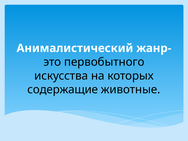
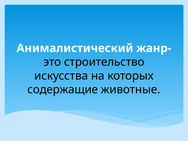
первобытного: первобытного -> строительство (104, 62)
